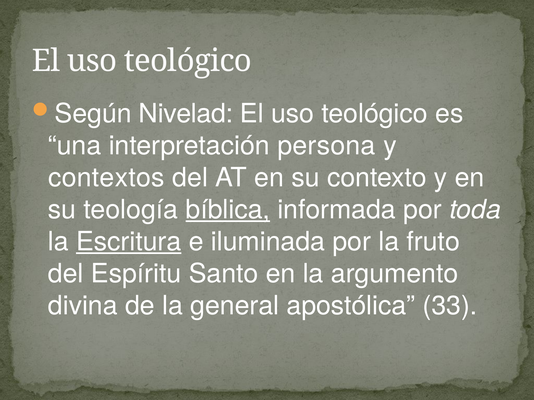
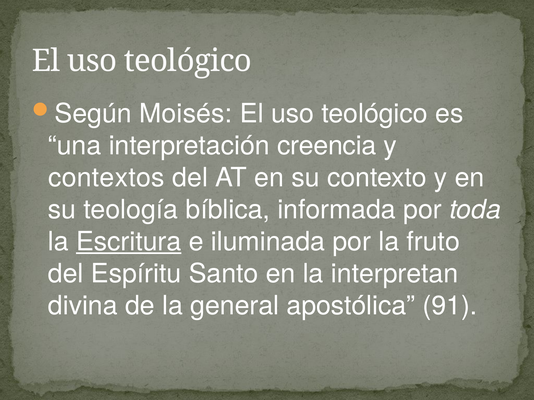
Nivelad: Nivelad -> Moisés (186, 114)
persona: persona -> creencia (327, 146)
bíblica underline: present -> none (228, 210)
argumento: argumento -> interpretan (395, 274)
33: 33 -> 91 (450, 306)
